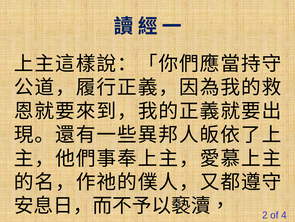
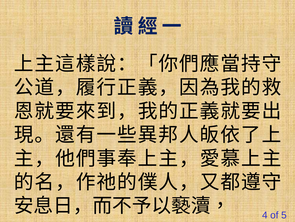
2: 2 -> 4 (265, 214)
4: 4 -> 5 (284, 214)
